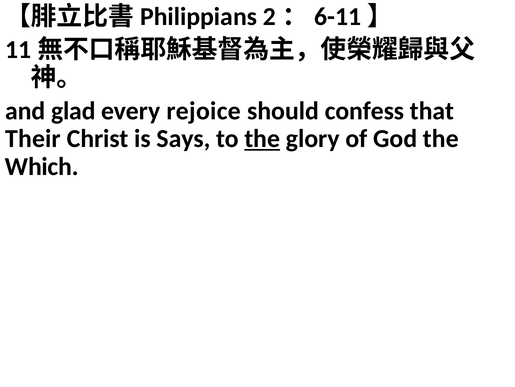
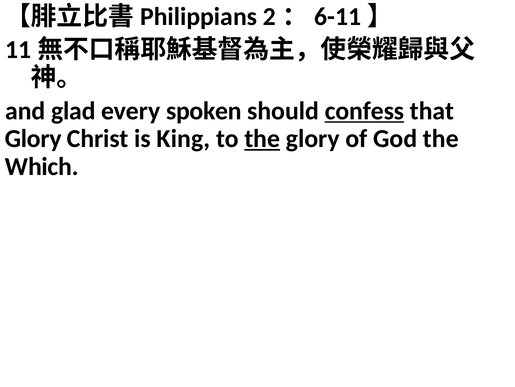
rejoice: rejoice -> spoken (204, 111)
confess underline: none -> present (364, 111)
Their: Their -> Glory (33, 139)
Says: Says -> King (183, 139)
